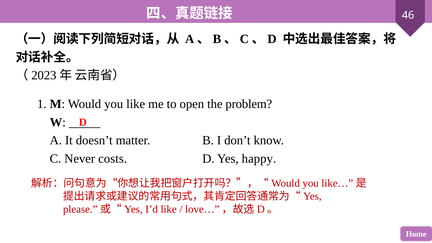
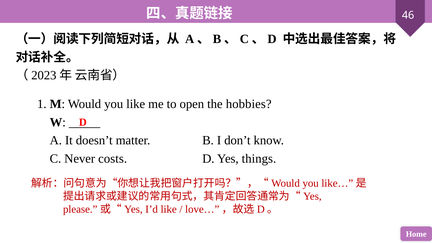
problem: problem -> hobbies (249, 104)
happy: happy -> things (259, 159)
